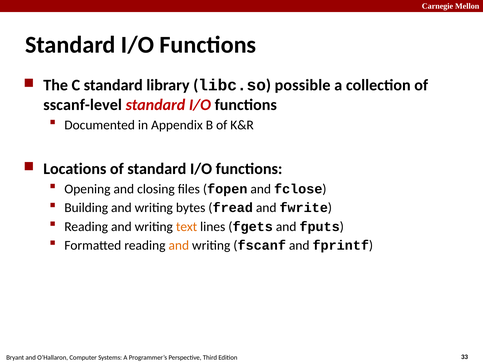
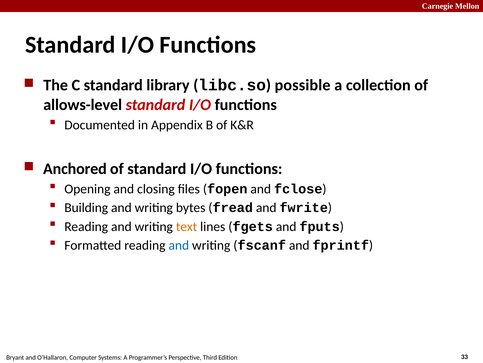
sscanf-level: sscanf-level -> allows-level (83, 104)
Locations: Locations -> Anchored (75, 168)
and colour: orange -> blue (179, 245)
